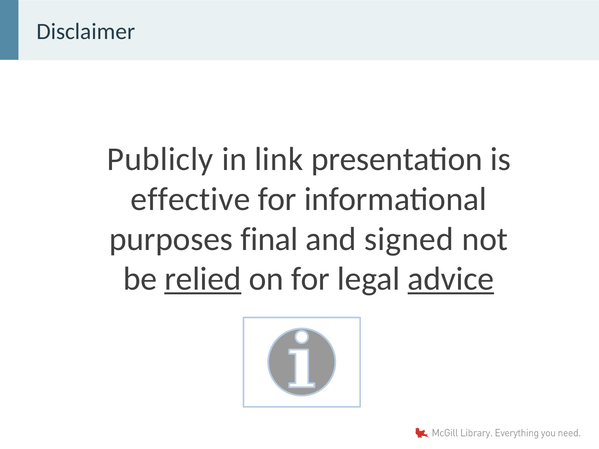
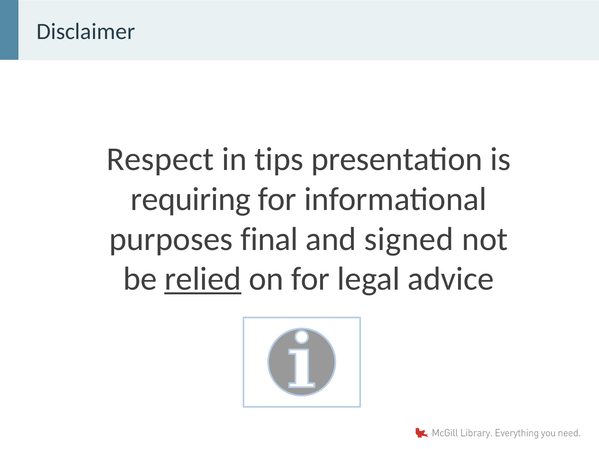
Publicly: Publicly -> Respect (160, 159)
link: link -> tips (279, 159)
effective: effective -> requiring (191, 199)
advice underline: present -> none (451, 279)
